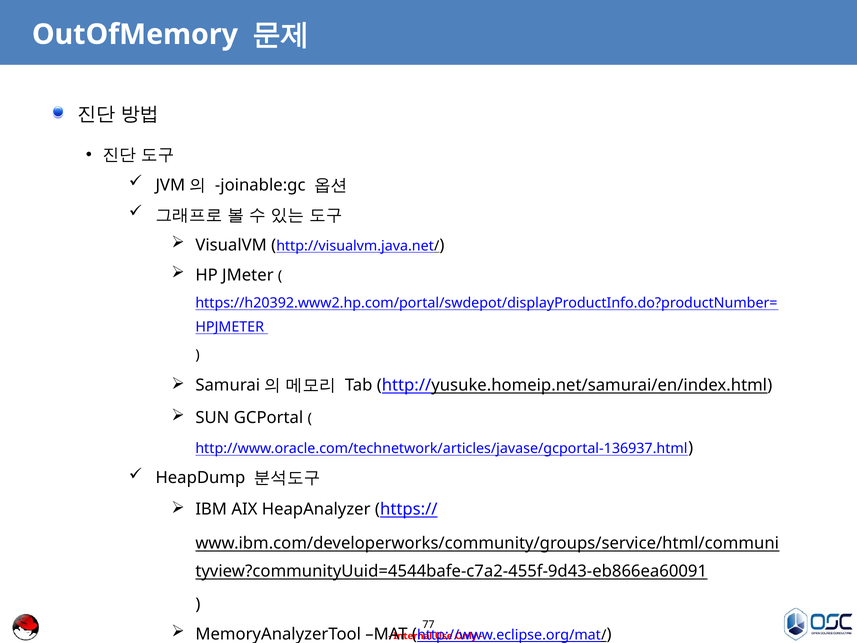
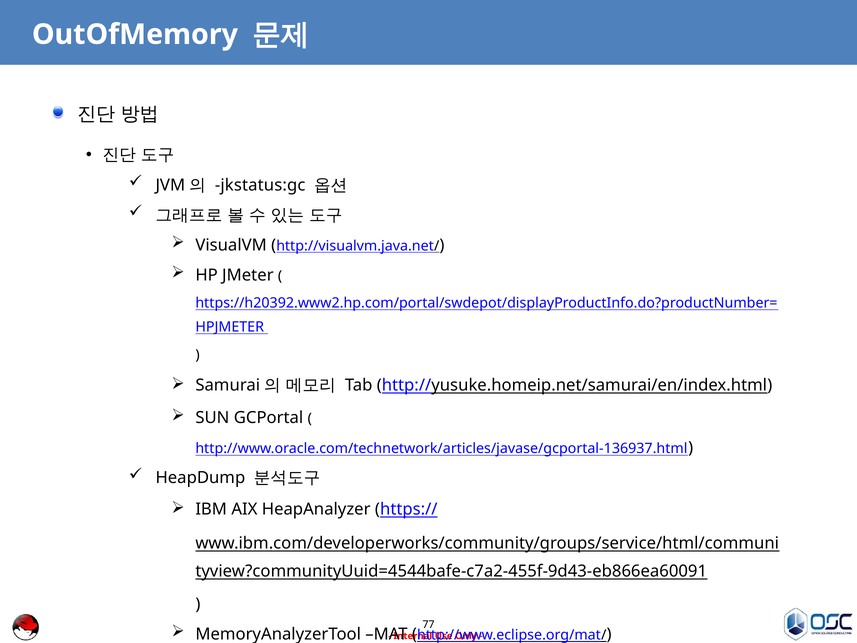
joinable:gc: joinable:gc -> jkstatus:gc (260, 185)
